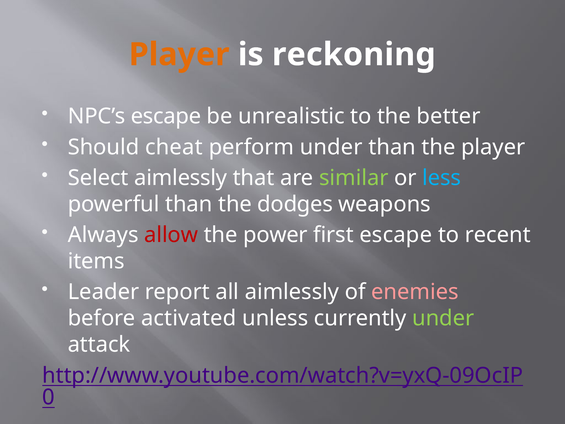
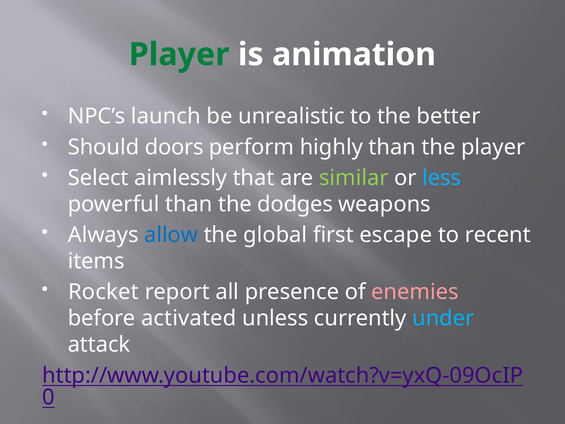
Player colour: orange -> green (179, 55)
reckoning: reckoning -> animation (354, 55)
NPC’s escape: escape -> launch (166, 116)
cheat: cheat -> doors (174, 147)
perform under: under -> highly (331, 147)
allow colour: red -> blue (171, 235)
power: power -> global (275, 235)
Leader: Leader -> Rocket (103, 292)
all aimlessly: aimlessly -> presence (292, 292)
under colour: light green -> light blue (443, 318)
